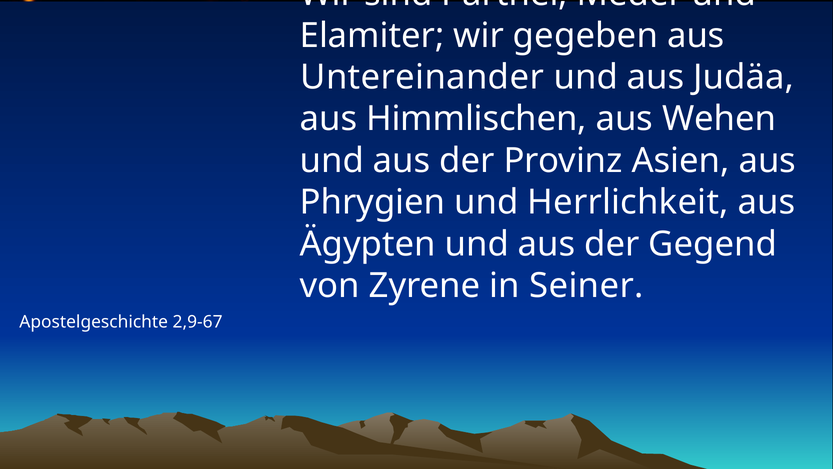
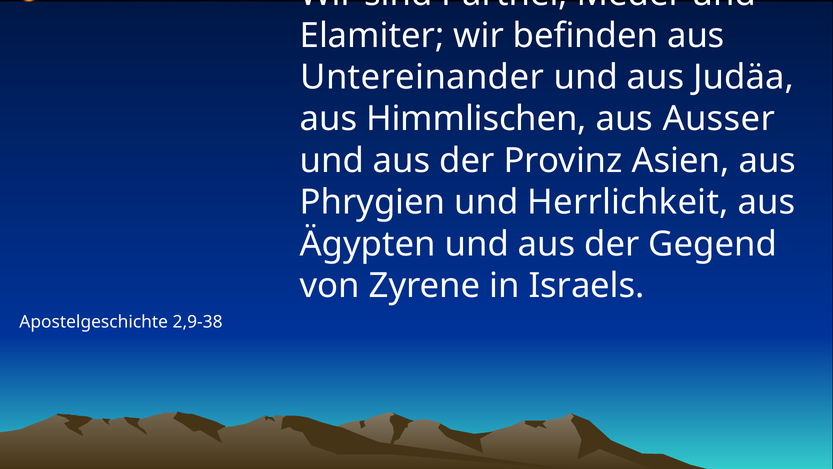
gegeben: gegeben -> befinden (586, 36)
Wehen: Wehen -> Ausser (719, 119)
Seiner: Seiner -> Israels (587, 285)
2,9-67: 2,9-67 -> 2,9-38 (198, 322)
